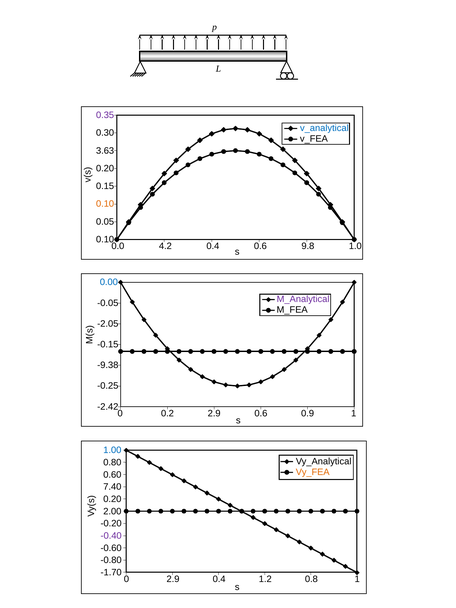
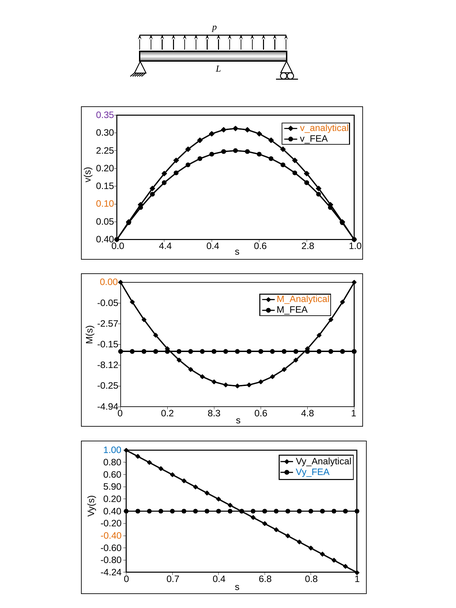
v_analytical colour: blue -> orange (324, 128)
3.63: 3.63 -> 2.25 (105, 151)
0.10: 0.10 -> 0.40 (105, 239)
4.2: 4.2 -> 4.4 (165, 246)
9.8: 9.8 -> 2.8 (308, 246)
0.00 colour: blue -> orange (109, 282)
M_Analytical colour: purple -> orange (303, 299)
-2.05: -2.05 -> -2.57 (108, 324)
-9.38: -9.38 -> -8.12 (108, 365)
-2.42: -2.42 -> -4.94 (108, 407)
0.2 2.9: 2.9 -> 8.3 (214, 413)
0.9: 0.9 -> 4.8 (308, 413)
Vy_FEA colour: orange -> blue (313, 472)
7.40: 7.40 -> 5.90 (112, 487)
2.00: 2.00 -> 0.40 (112, 511)
-0.40 colour: purple -> orange (111, 536)
-1.70: -1.70 -> -4.24 (111, 572)
0 2.9: 2.9 -> 0.7 (173, 579)
1.2: 1.2 -> 6.8 (265, 579)
